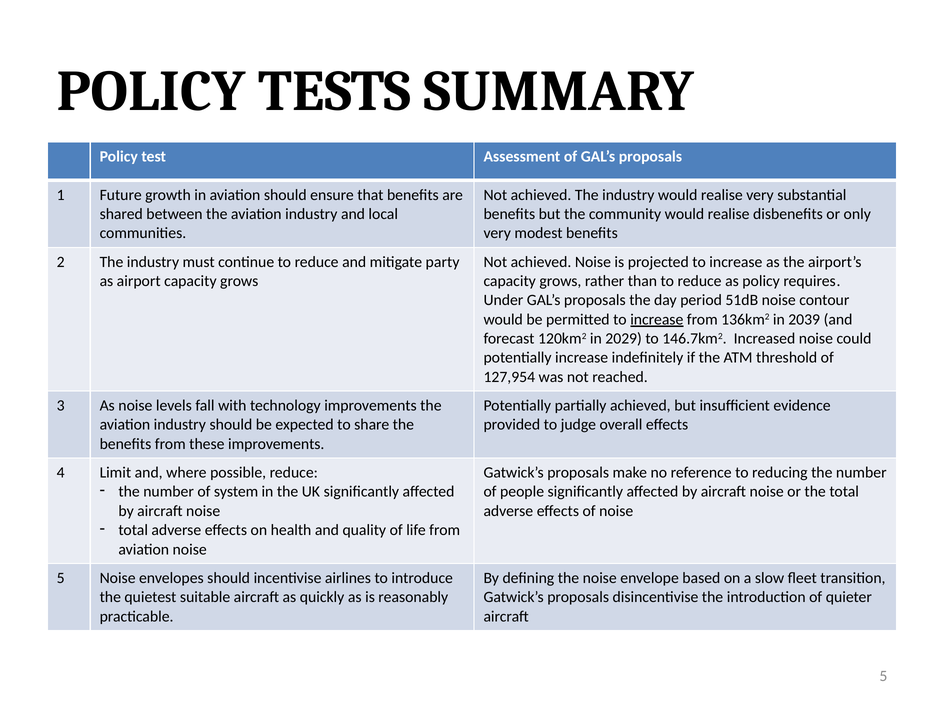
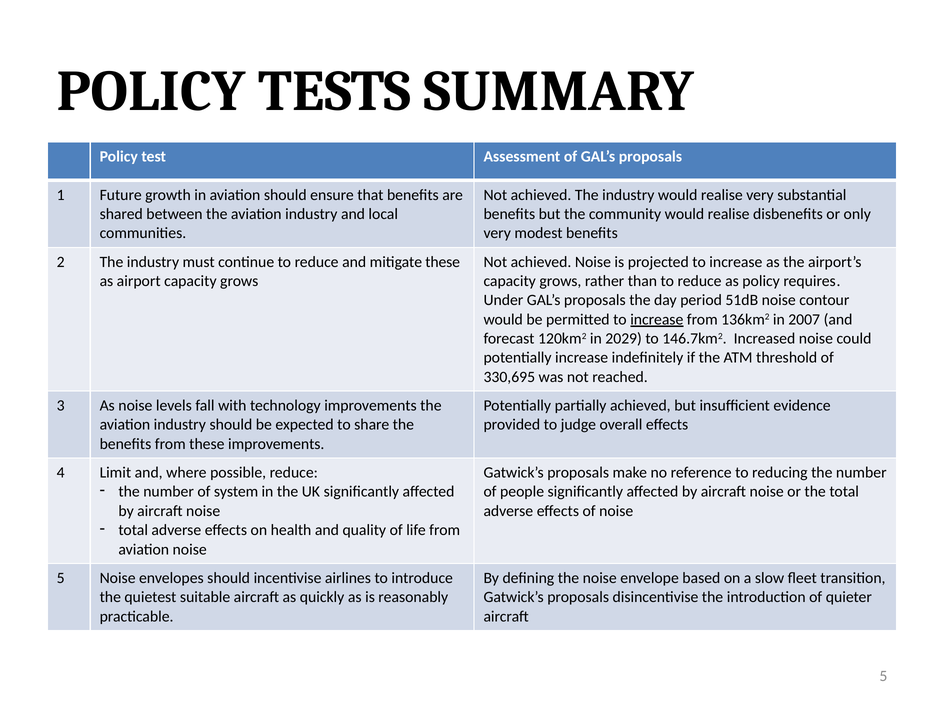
mitigate party: party -> these (443, 262)
2039: 2039 -> 2007 (804, 319)
127,954: 127,954 -> 330,695 (509, 377)
